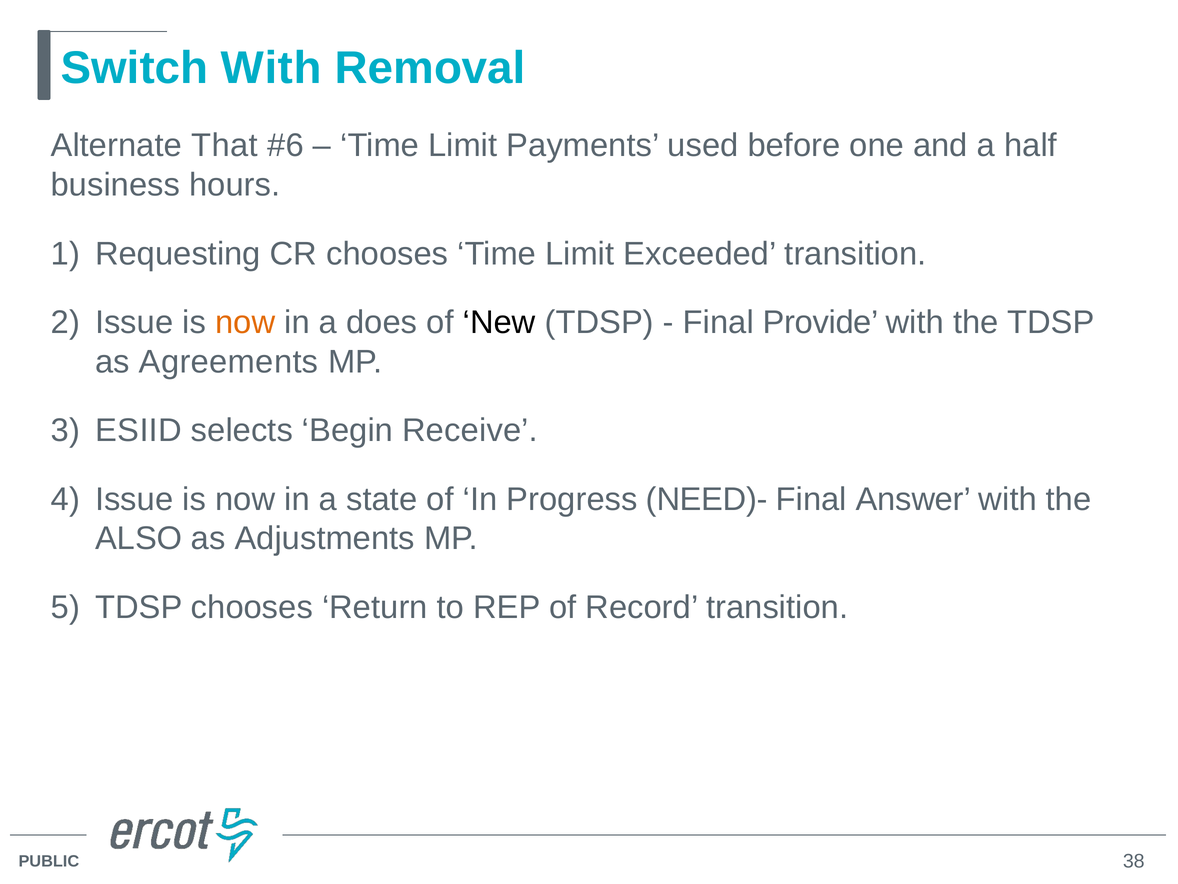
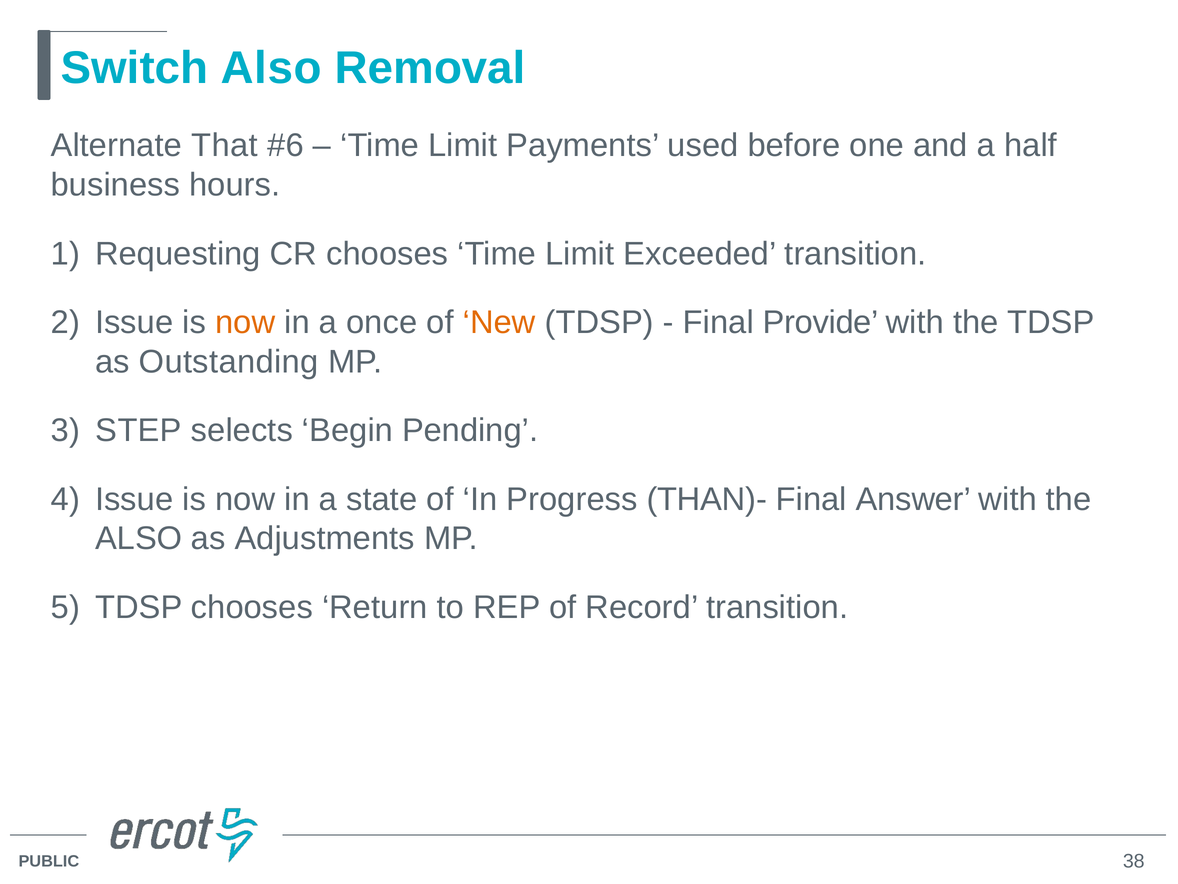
Switch With: With -> Also (271, 68)
does: does -> once (382, 322)
New colour: black -> orange (499, 322)
Agreements: Agreements -> Outstanding (229, 362)
ESIID: ESIID -> STEP (139, 430)
Receive: Receive -> Pending (470, 430)
NEED)-: NEED)- -> THAN)- (707, 499)
